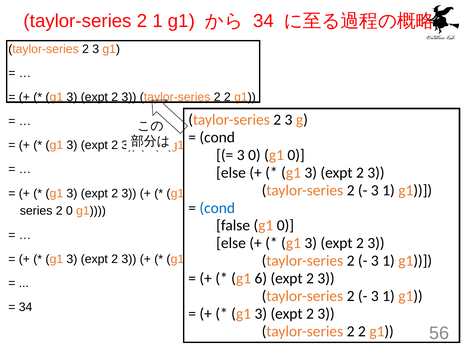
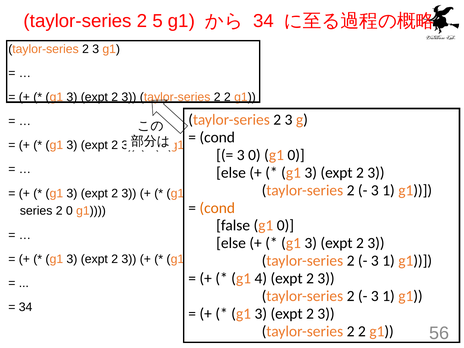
1: 1 -> 5 (158, 21)
cond colour: blue -> orange (217, 208)
6: 6 -> 4 (261, 278)
